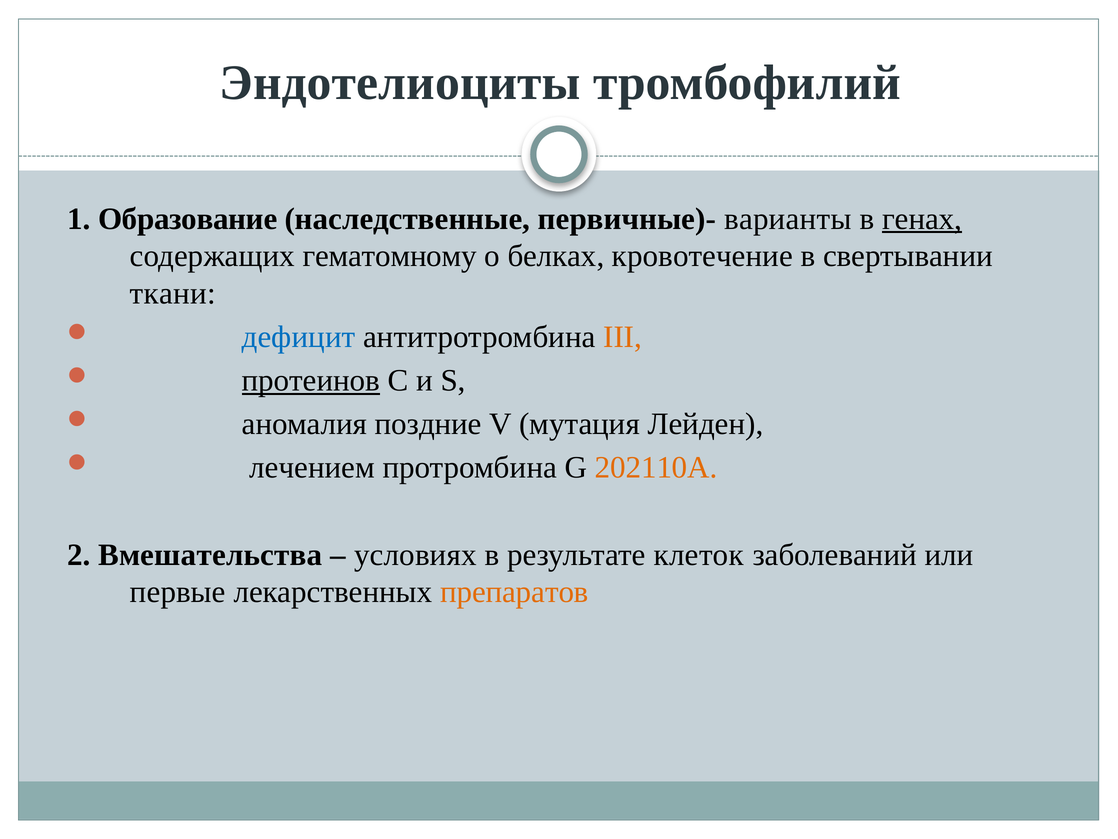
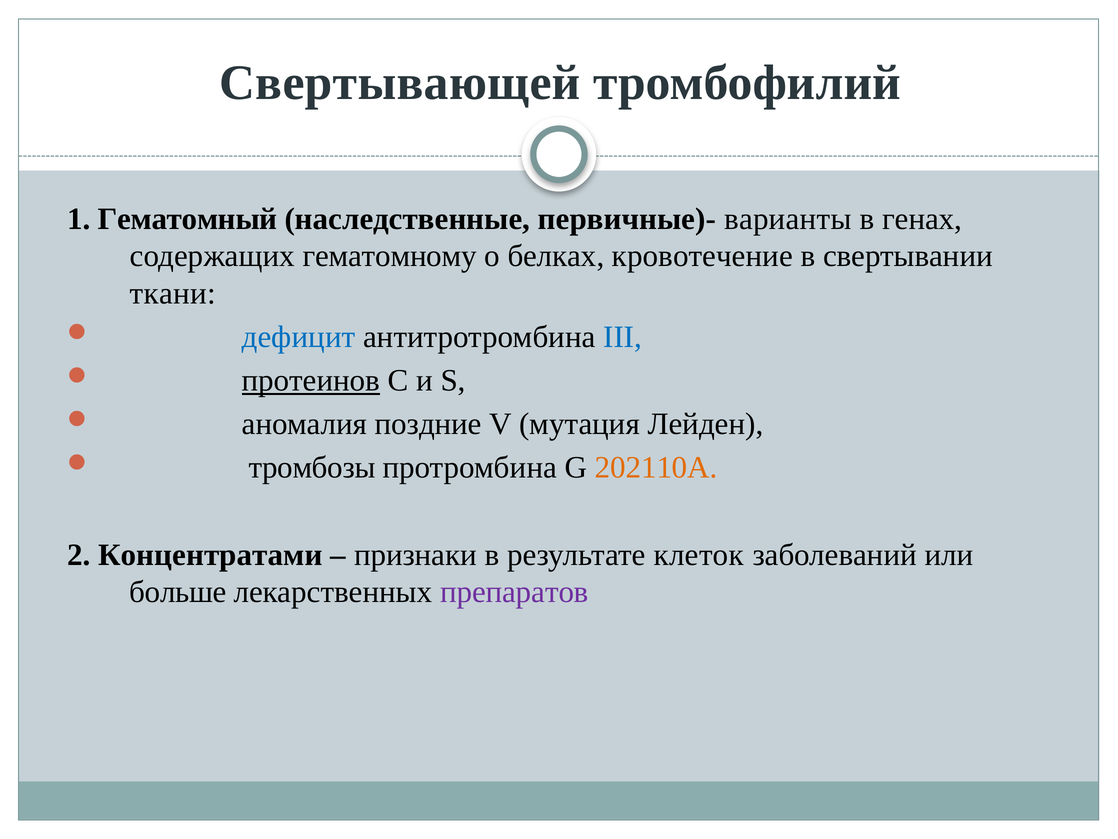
Эндотелиоциты: Эндотелиоциты -> Свертывающей (400, 83)
Образование: Образование -> Гематомный (188, 219)
генах underline: present -> none (922, 219)
III colour: orange -> blue (623, 337)
лечением: лечением -> тромбозы (312, 467)
Вмешательства: Вмешательства -> Концентратами (210, 554)
условиях: условиях -> признаки (415, 554)
первые: первые -> больше (178, 592)
препаратов colour: orange -> purple (514, 592)
